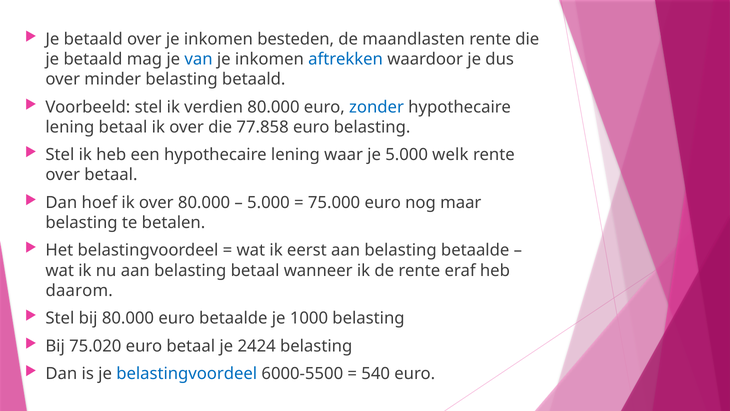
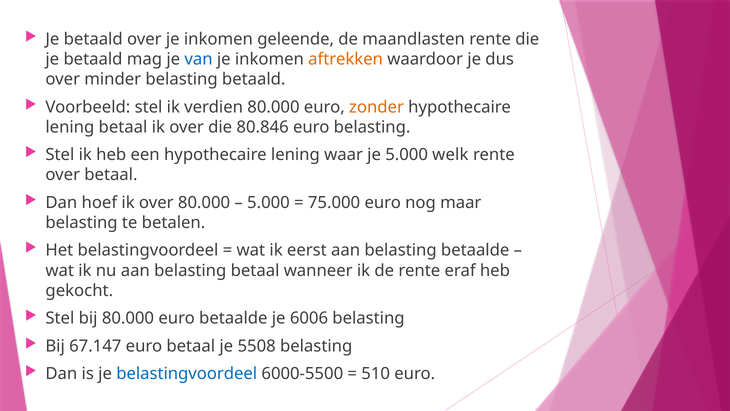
besteden: besteden -> geleende (296, 39)
aftrekken colour: blue -> orange (346, 59)
zonder colour: blue -> orange (377, 107)
77.858: 77.858 -> 80.846 (263, 127)
daarom: daarom -> gekocht (79, 290)
1000: 1000 -> 6006 (309, 318)
75.020: 75.020 -> 67.147 (95, 346)
2424: 2424 -> 5508 (257, 346)
540: 540 -> 510 (376, 373)
